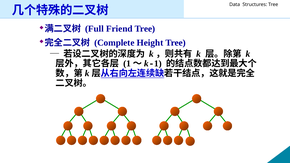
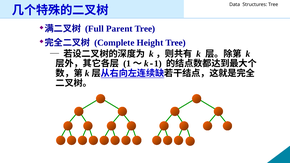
Friend: Friend -> Parent (119, 29)
